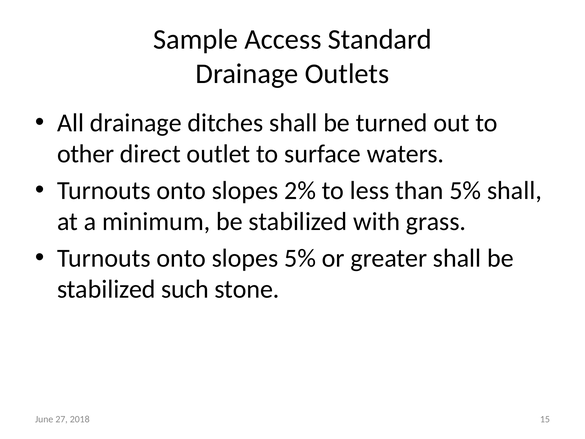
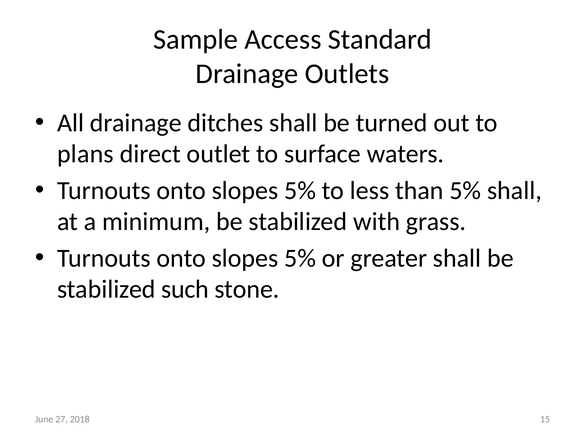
other: other -> plans (85, 154)
2%: 2% -> 5% (300, 190)
